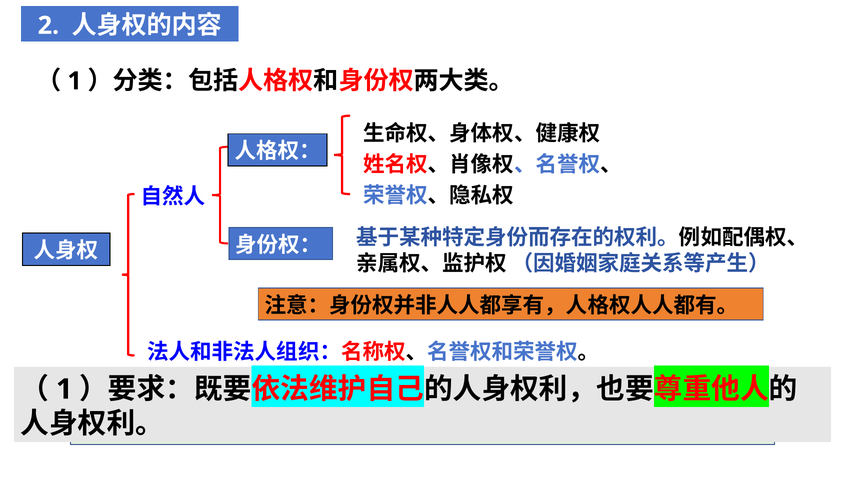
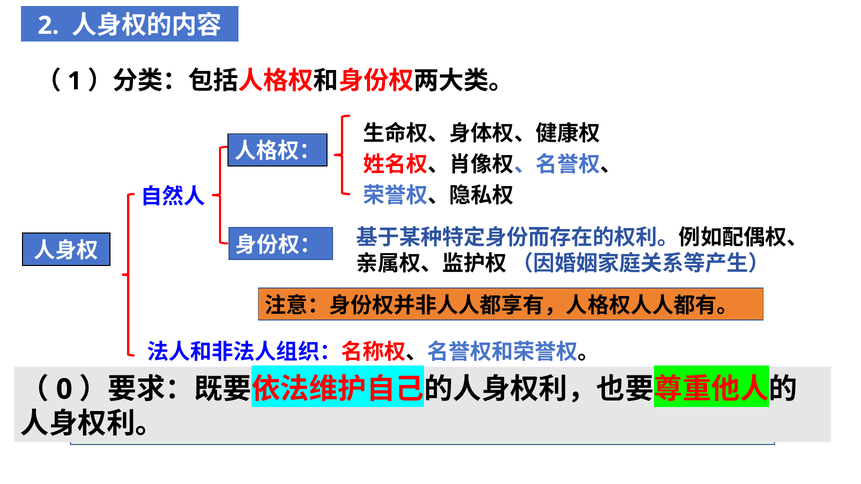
1: 1 -> 0 (64, 390)
